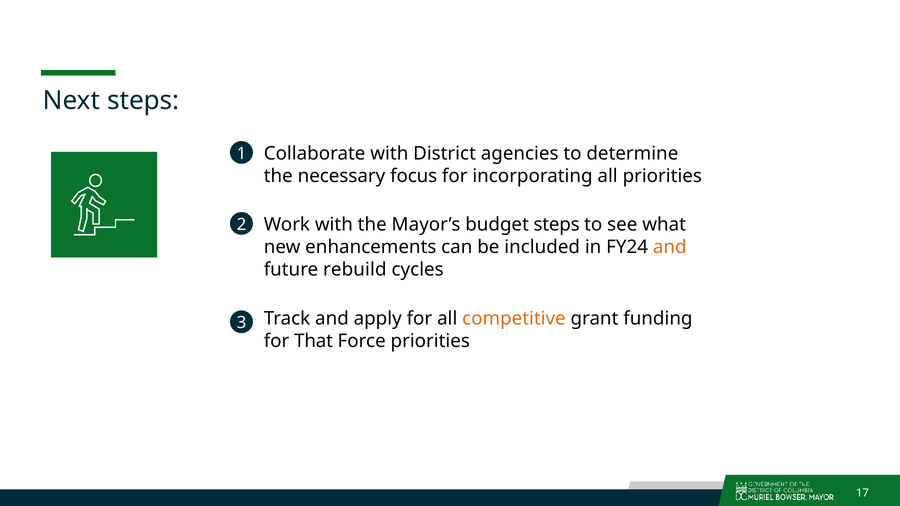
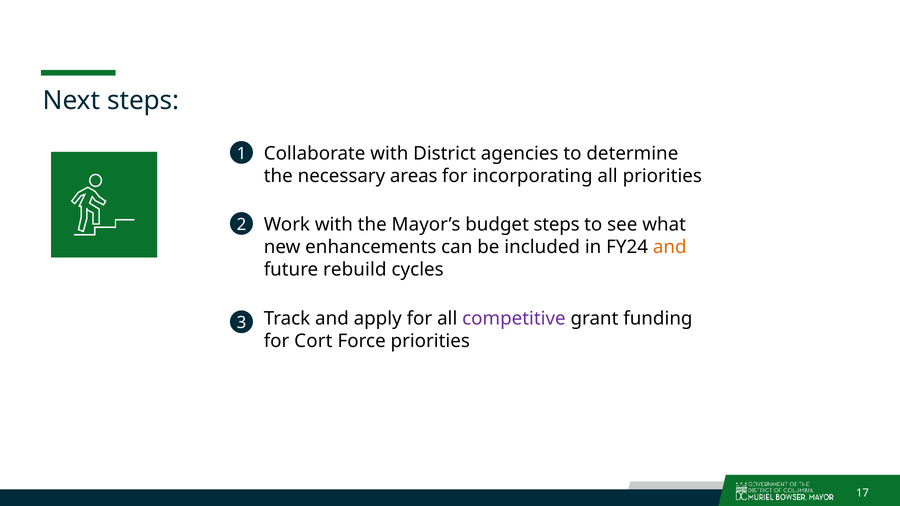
focus: focus -> areas (414, 176)
competitive colour: orange -> purple (514, 319)
That: That -> Cort (313, 341)
